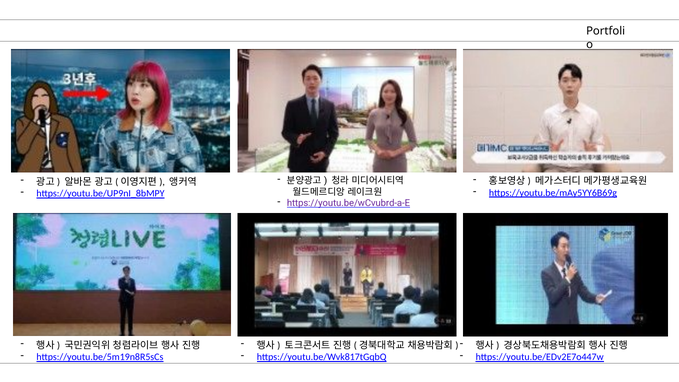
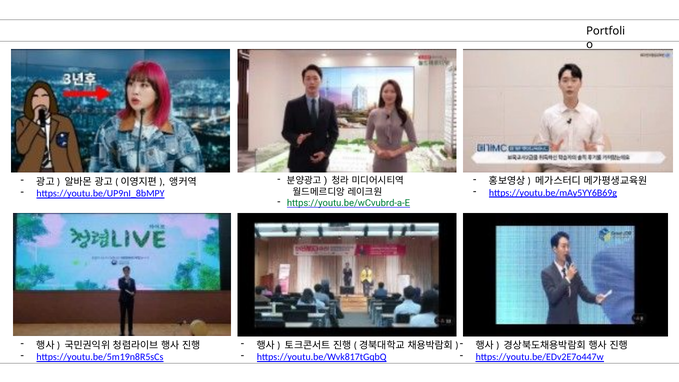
https://youtu.be/wCvubrd-a-E colour: purple -> green (348, 203)
